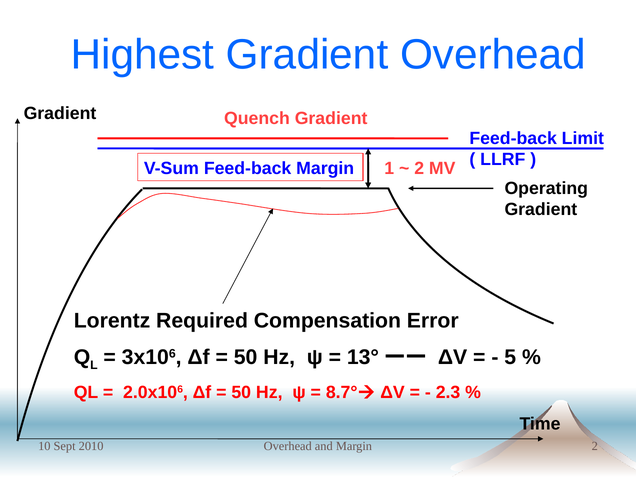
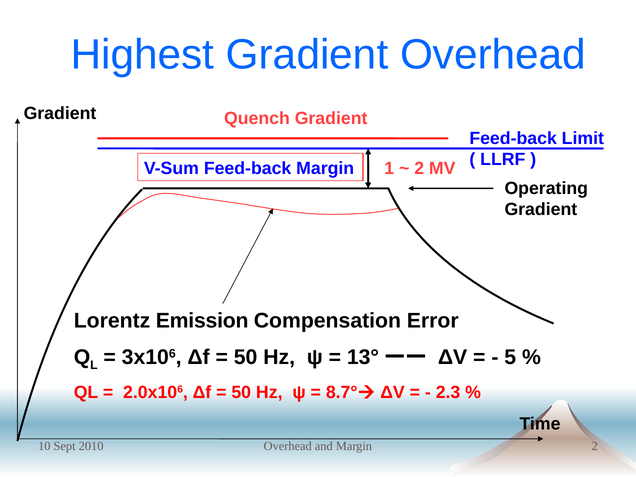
Required: Required -> Emission (202, 321)
